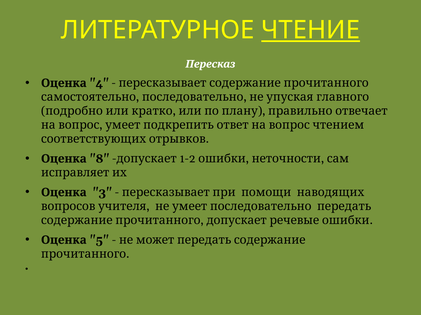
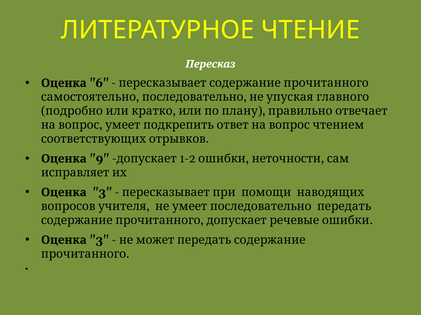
ЧТЕНИЕ underline: present -> none (311, 30)
4: 4 -> 6 (99, 83)
8: 8 -> 9 (99, 159)
5: 5 -> 3 (99, 241)
